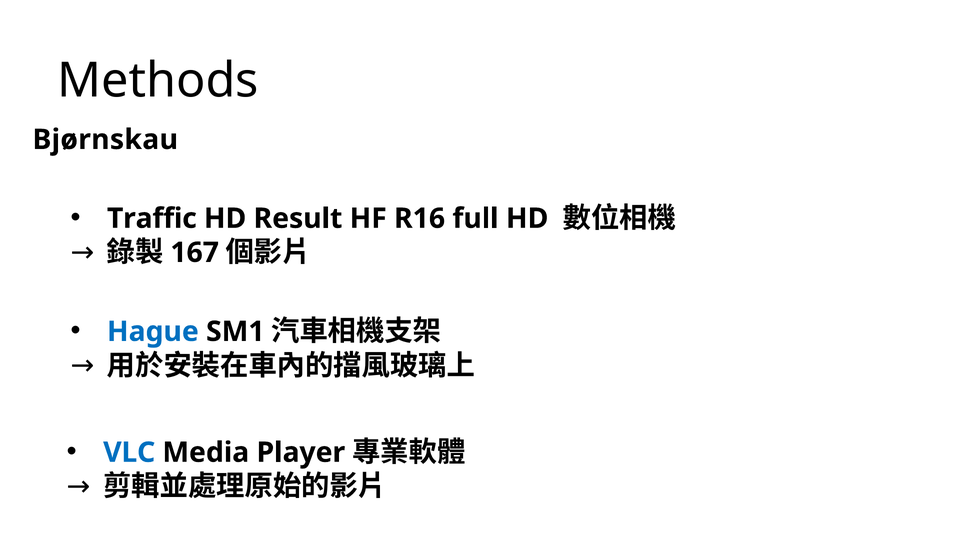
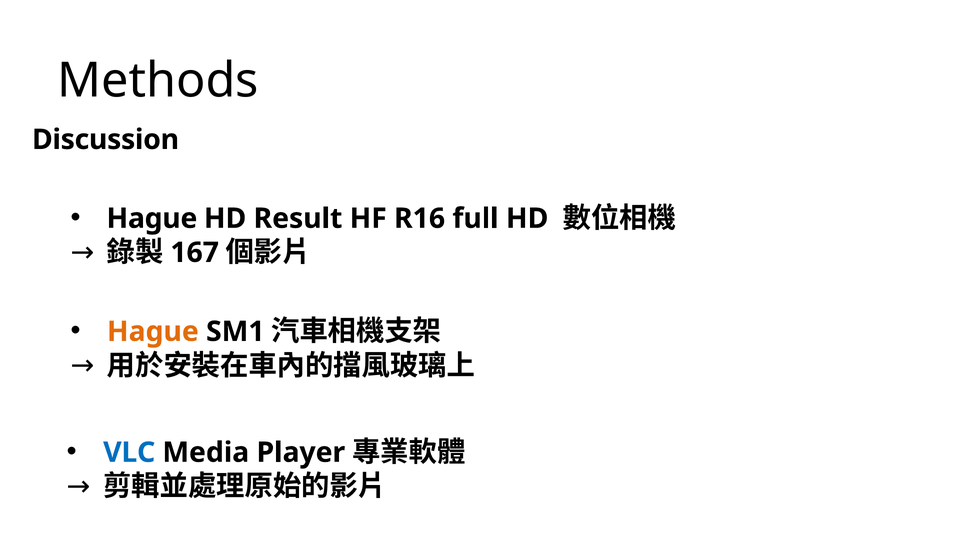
Bjørnskau: Bjørnskau -> Discussion (106, 140)
Traffic: Traffic -> Hague (152, 218)
Hague colour: blue -> orange (153, 331)
